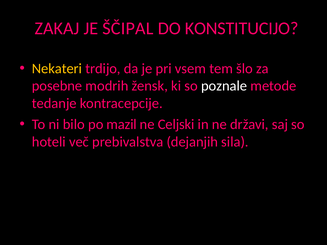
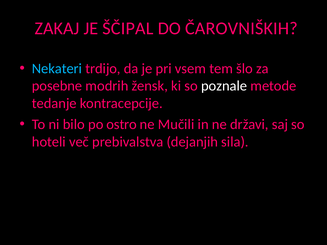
KONSTITUCIJO: KONSTITUCIJO -> ČAROVNIŠKIH (241, 28)
Nekateri colour: yellow -> light blue (57, 69)
mazil: mazil -> ostro (122, 125)
Celjski: Celjski -> Mučili (176, 125)
